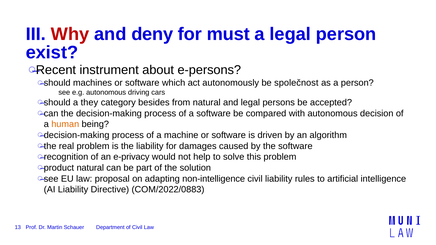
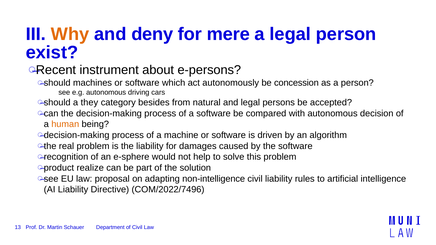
Why colour: red -> orange (70, 34)
must: must -> mere (228, 34)
společnost: společnost -> concession (296, 83)
e-privacy: e-privacy -> e-sphere (131, 157)
natural: natural -> realize (90, 168)
COM/2022/0883: COM/2022/0883 -> COM/2022/7496 (168, 190)
